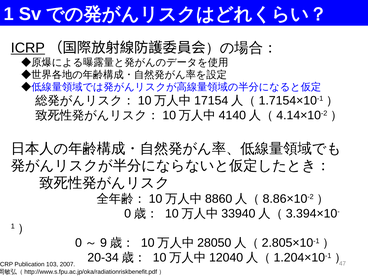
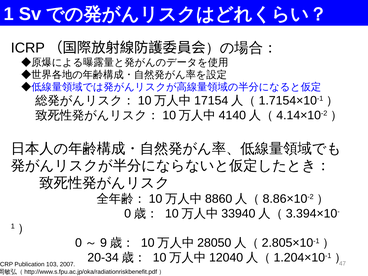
ICRP underline: present -> none (28, 48)
